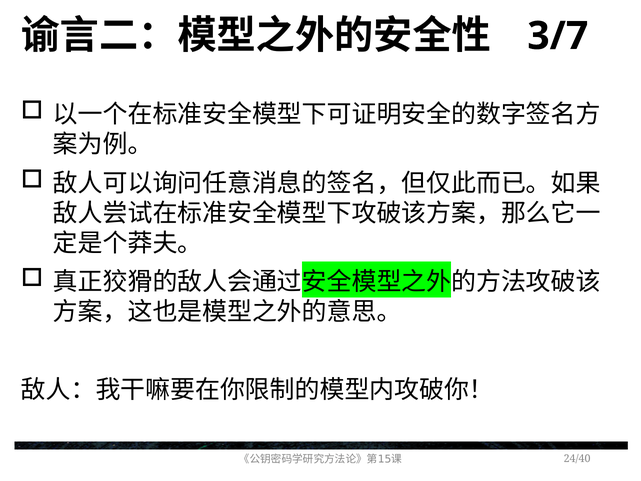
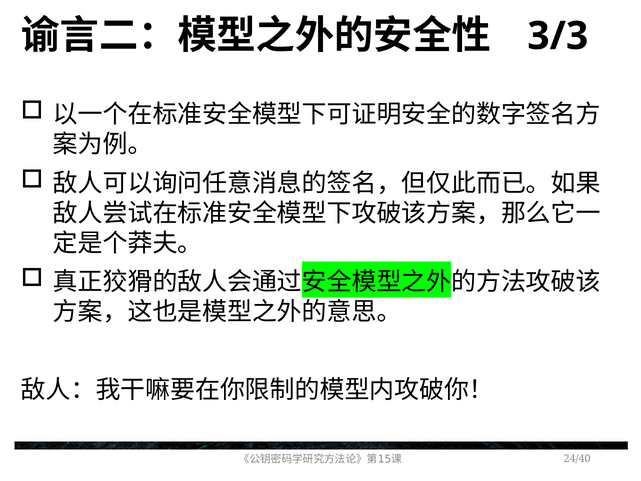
3/7: 3/7 -> 3/3 (558, 36)
